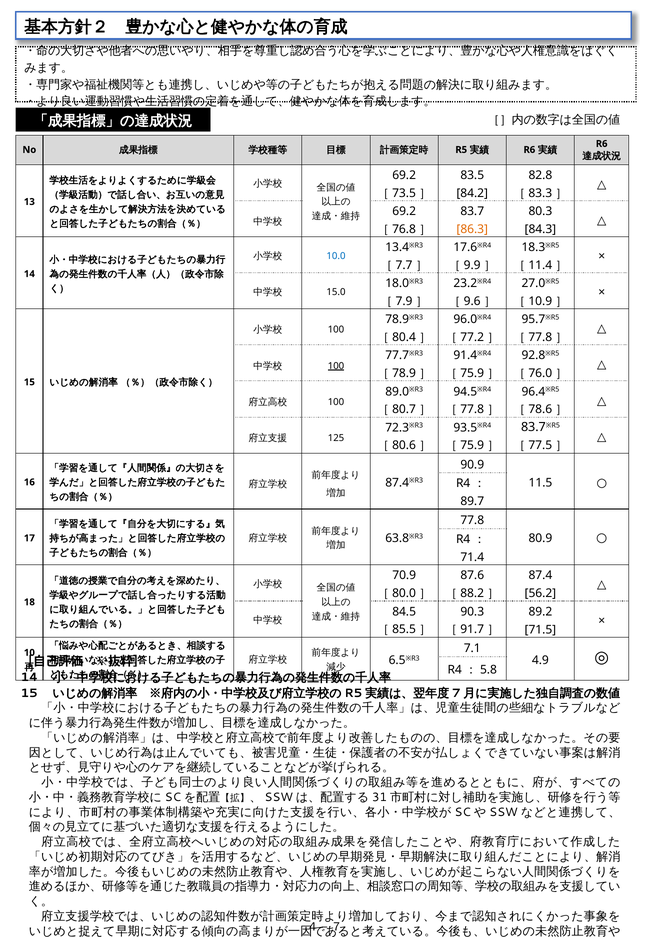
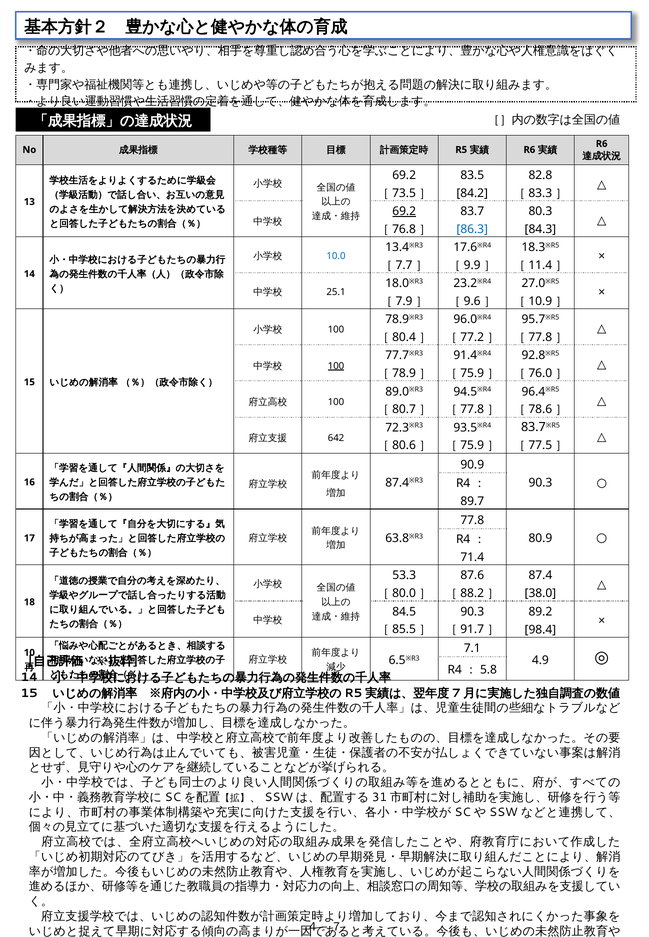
69.2 underline: none -> present (404, 211)
86.3 colour: orange -> blue (472, 229)
15.0: 15.0 -> 25.1 (336, 292)
125: 125 -> 642 (336, 438)
11.5: 11.5 -> 90.3 (540, 483)
70.9: 70.9 -> 53.3 (404, 576)
56.2: 56.2 -> 38.0 (540, 594)
71.5: 71.5 -> 98.4 (540, 630)
